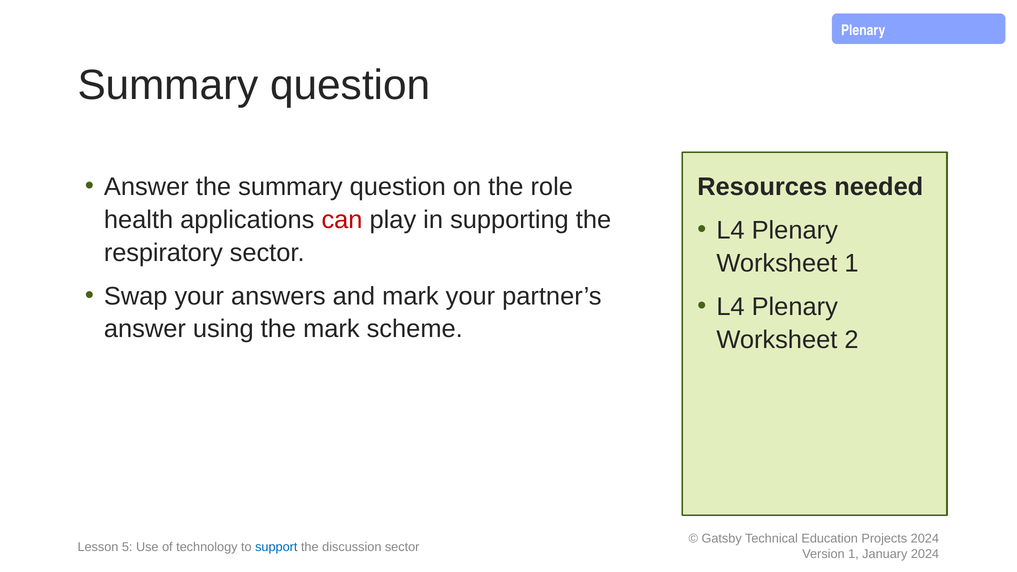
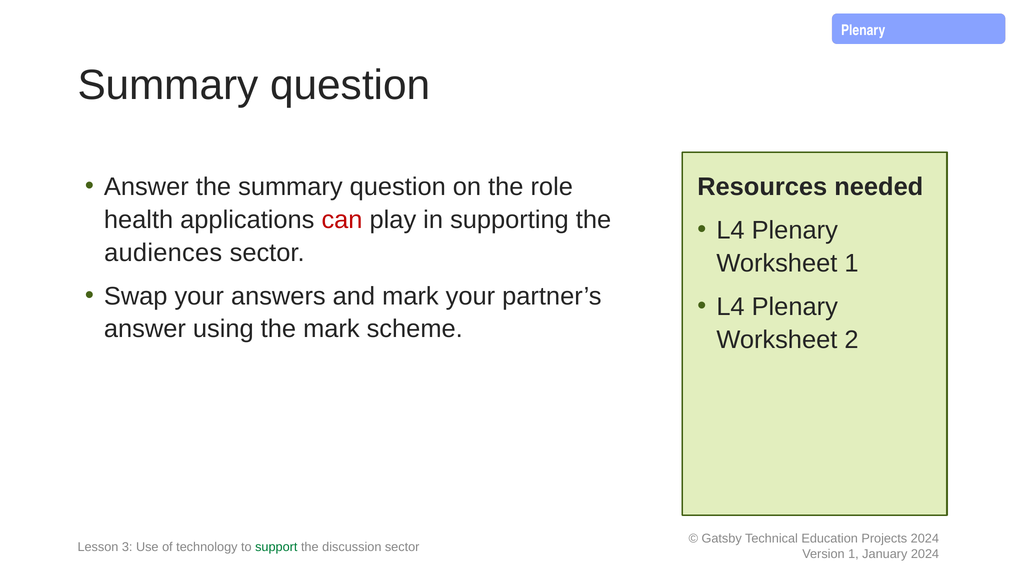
respiratory: respiratory -> audiences (163, 253)
5: 5 -> 3 (127, 547)
support colour: blue -> green (276, 547)
